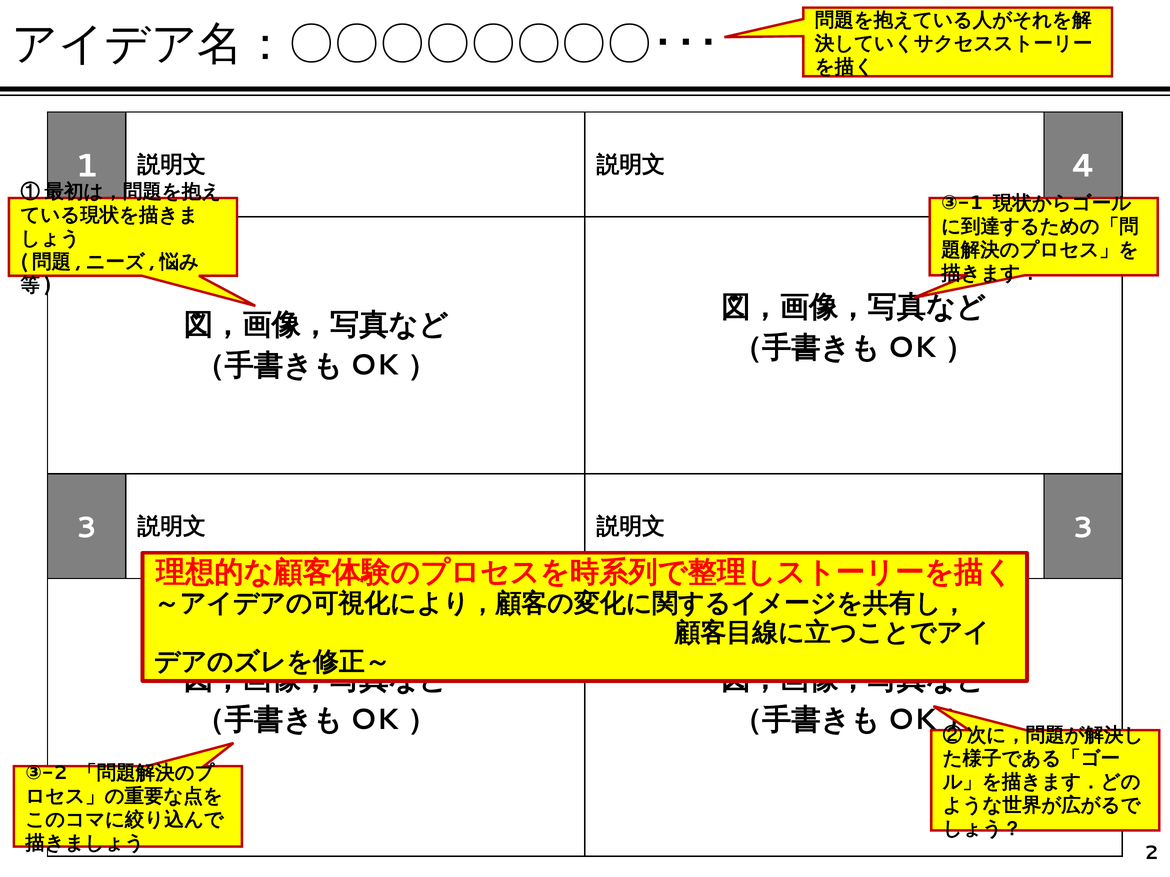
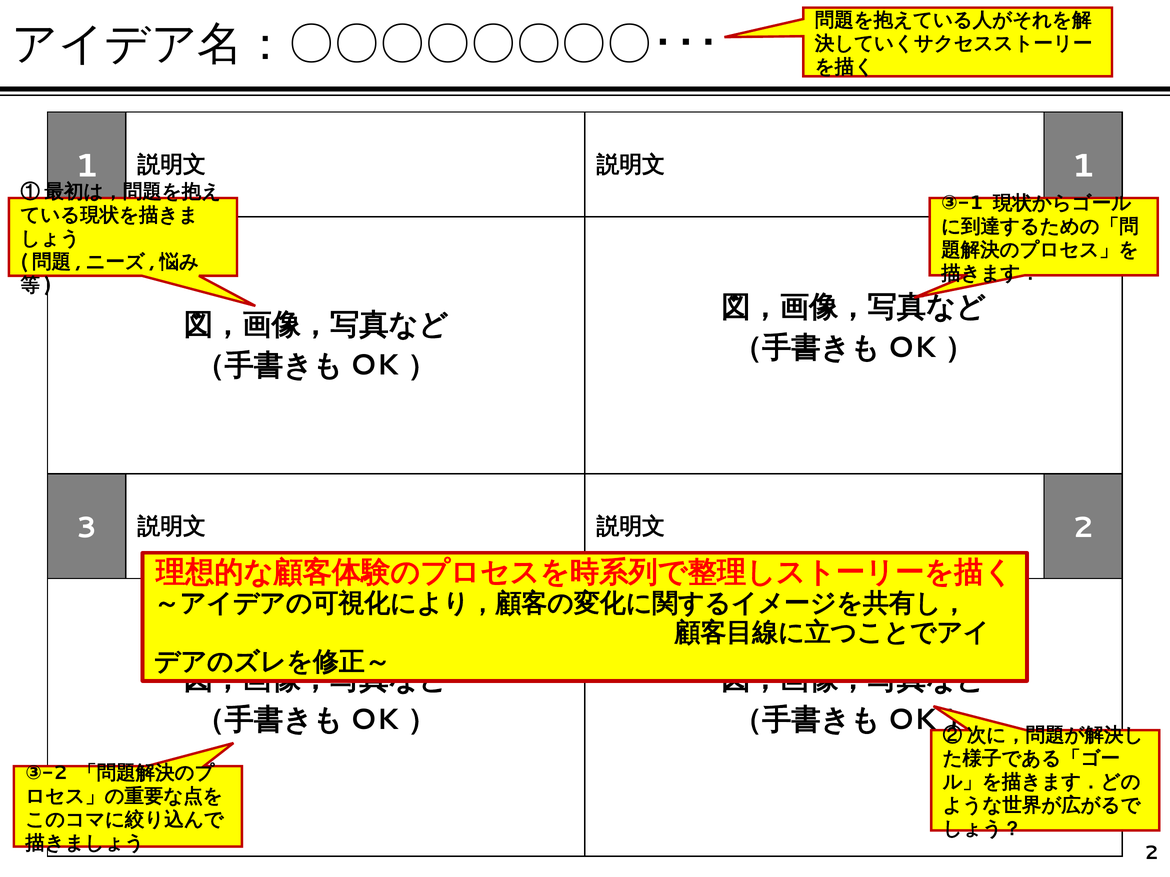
4: 4 -> 1 (1083, 166)
3: 3 -> 2 (1083, 528)
